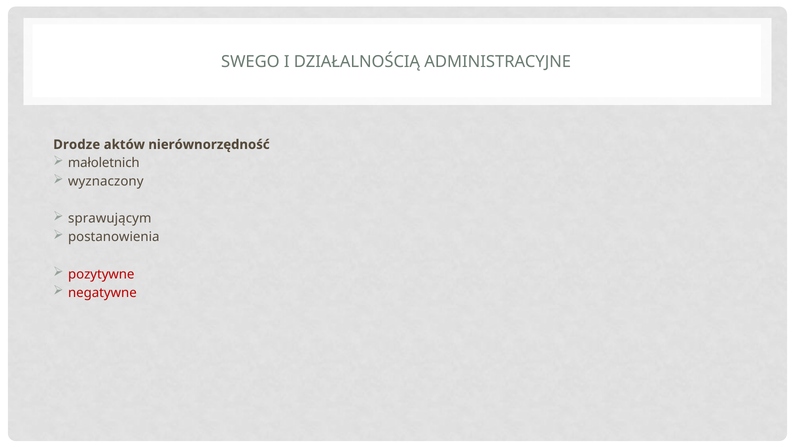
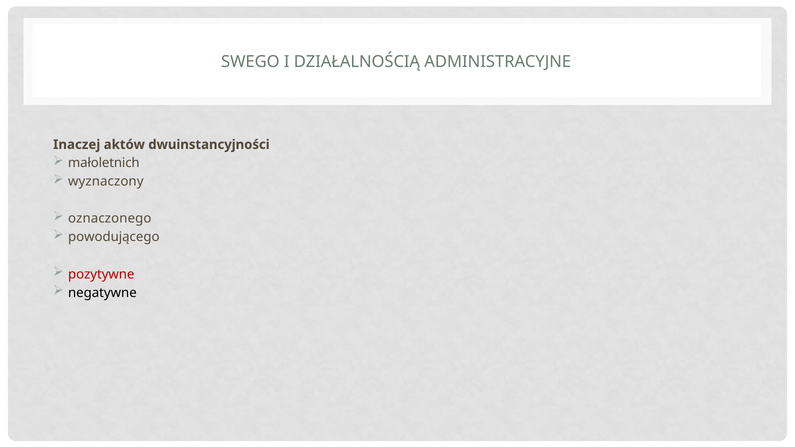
Drodze: Drodze -> Inaczej (77, 145)
nierównorzędność: nierównorzędność -> dwuinstancyjności (209, 145)
sprawującym: sprawującym -> oznaczonego (110, 219)
postanowienia: postanowienia -> powodującego (114, 237)
negatywne colour: red -> black (102, 293)
